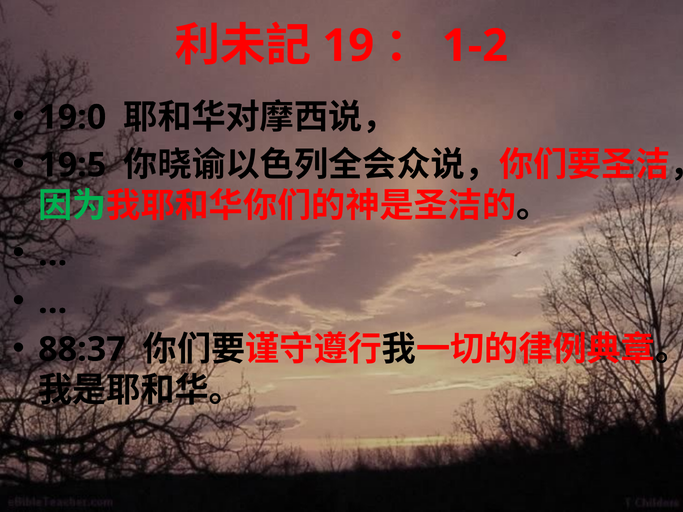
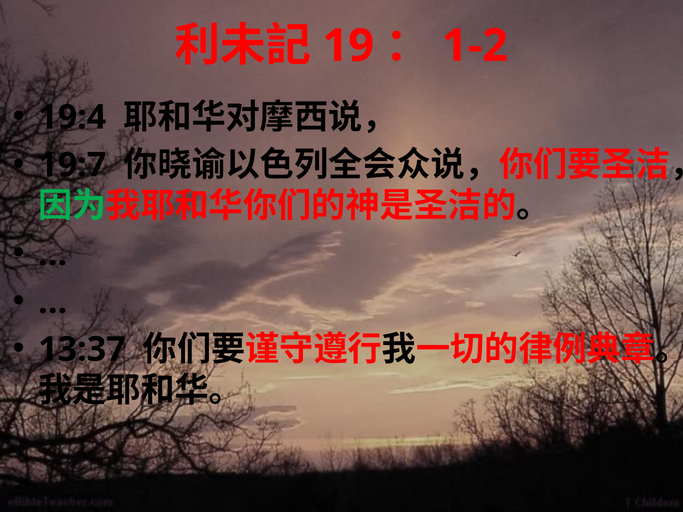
19:0: 19:0 -> 19:4 (72, 117)
19:5: 19:5 -> 19:7 (72, 165)
88:37: 88:37 -> 13:37 (82, 350)
